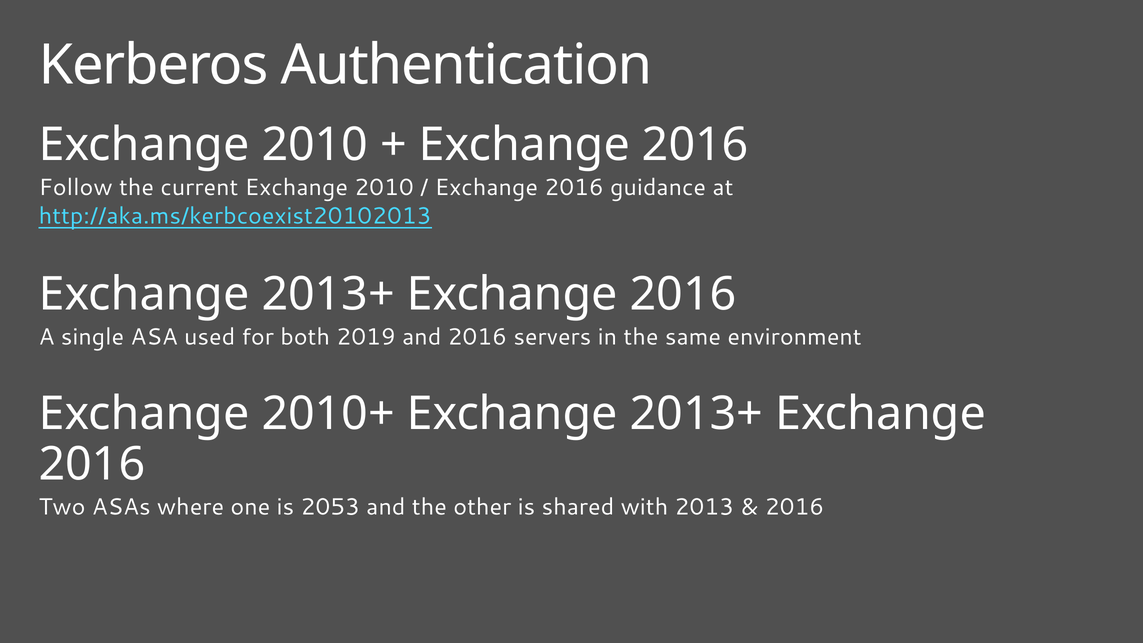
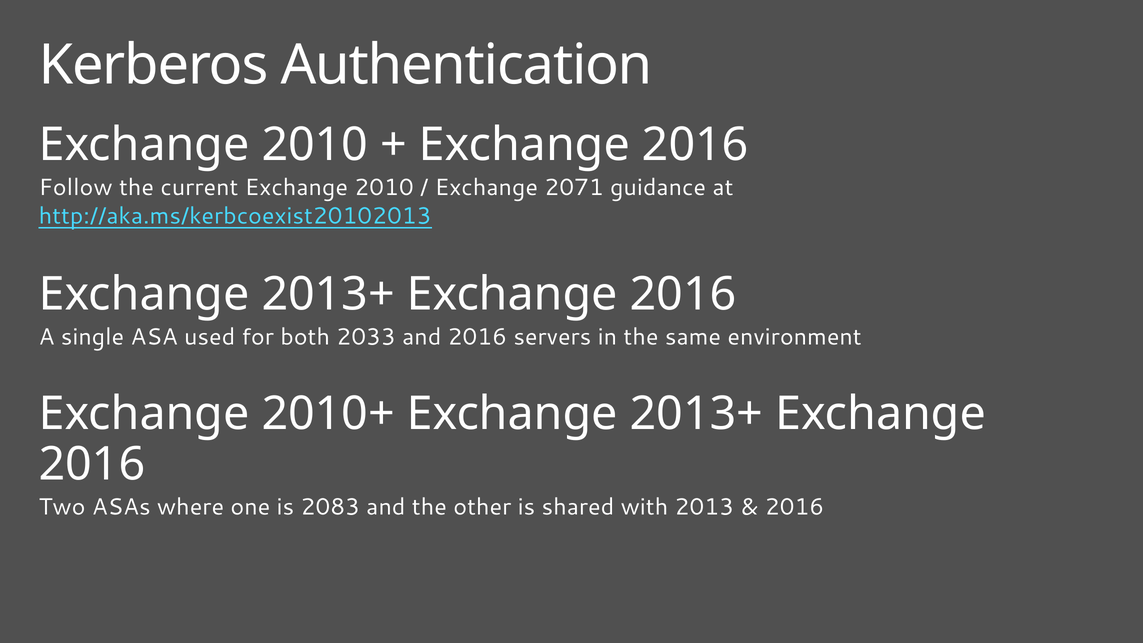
2016: 2016 -> 2071 (574, 187)
2019: 2019 -> 2033 (366, 337)
2053: 2053 -> 2083 (330, 507)
